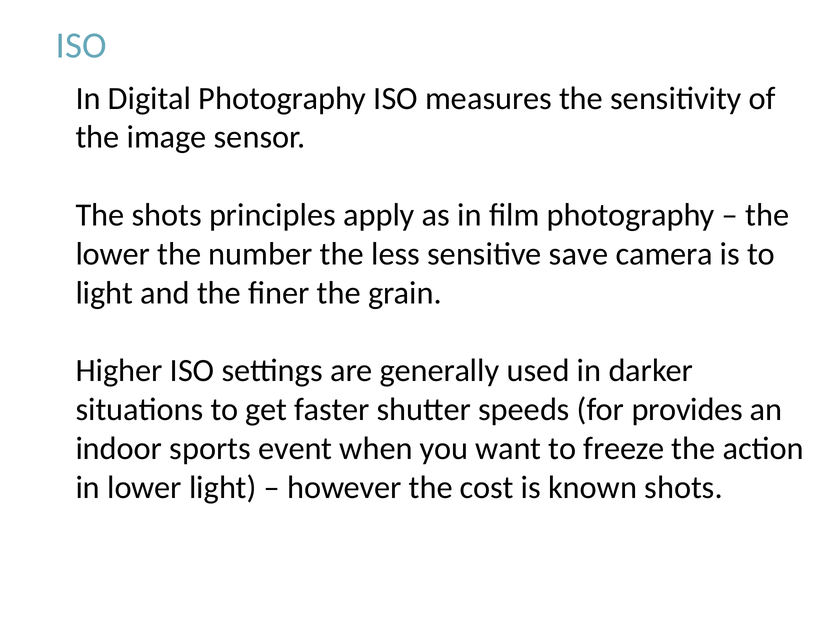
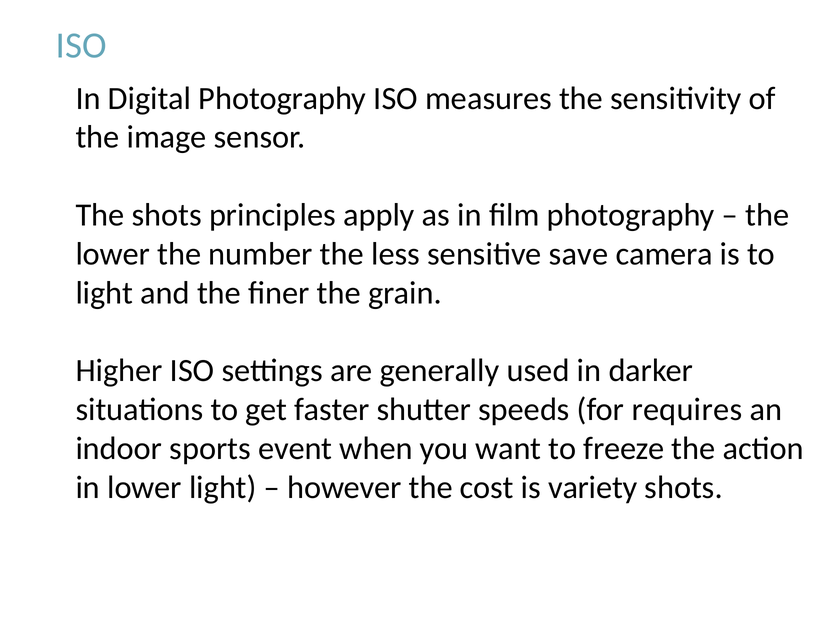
provides: provides -> requires (687, 409)
known: known -> variety (593, 487)
